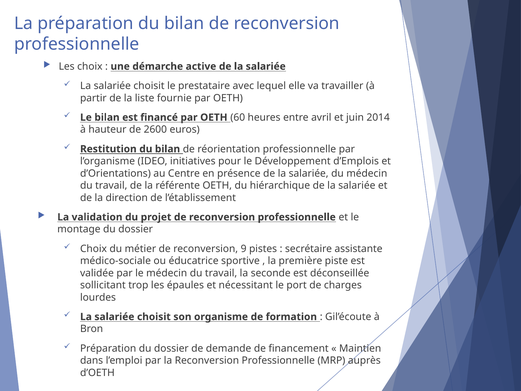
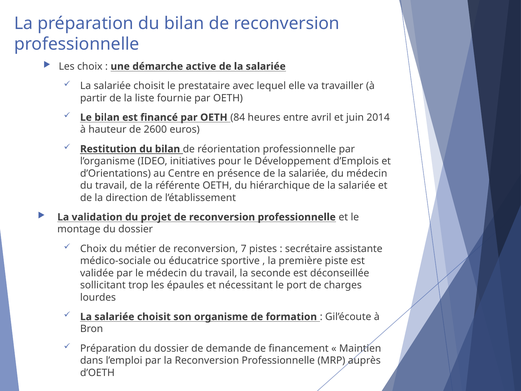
60: 60 -> 84 (238, 117)
9: 9 -> 7 (244, 249)
